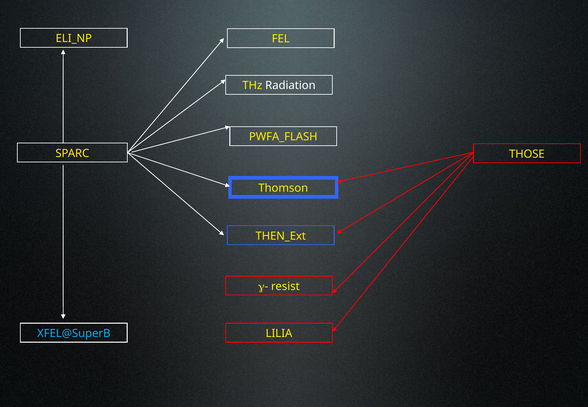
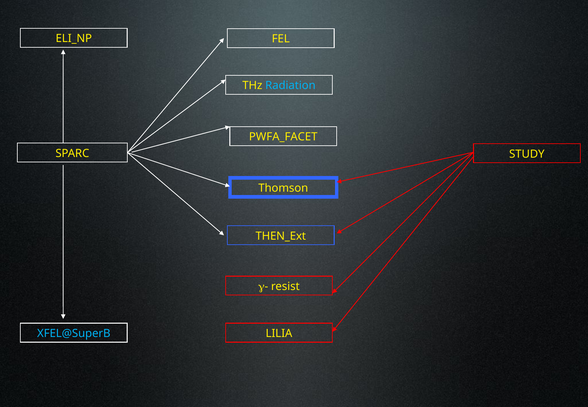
Radiation colour: white -> light blue (290, 86)
PWFA_FLASH: PWFA_FLASH -> PWFA_FACET (283, 137)
THOSE: THOSE -> STUDY (527, 154)
